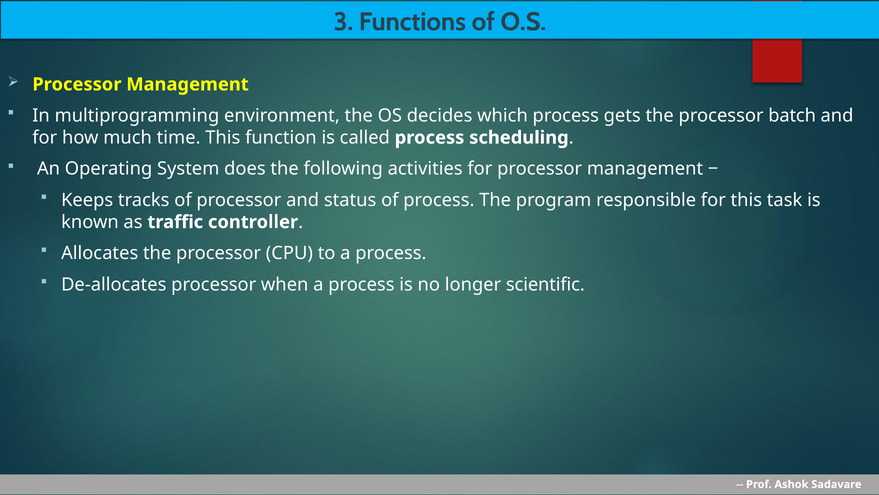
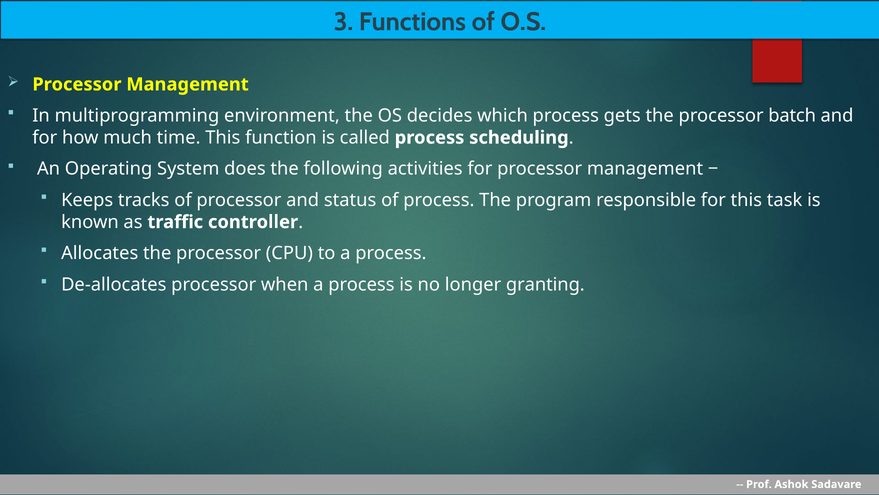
scientific: scientific -> granting (545, 284)
